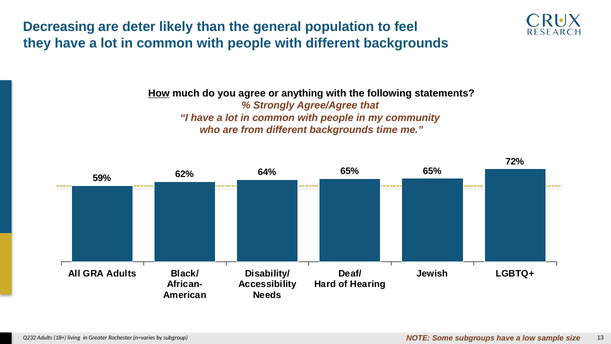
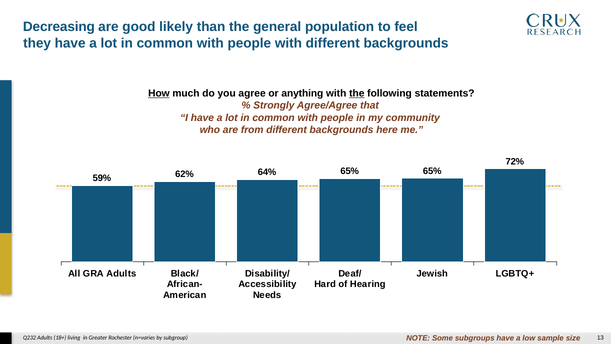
deter: deter -> good (139, 27)
the underline: none -> present (357, 93)
time: time -> here (387, 130)
